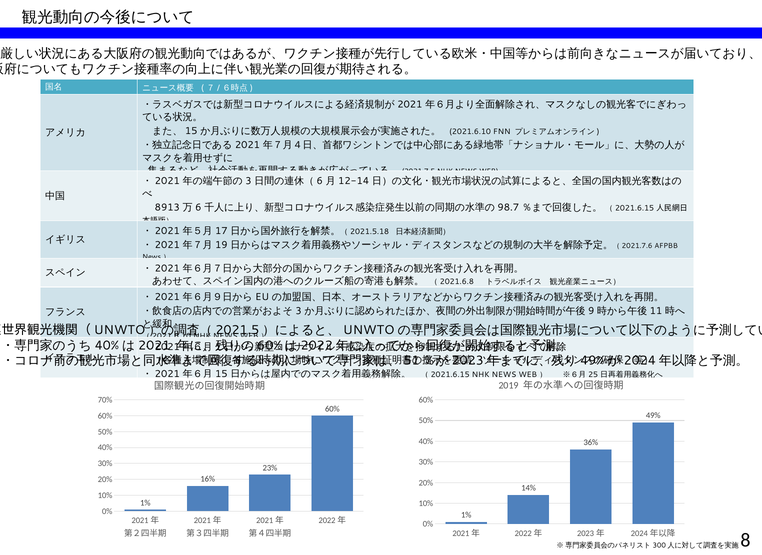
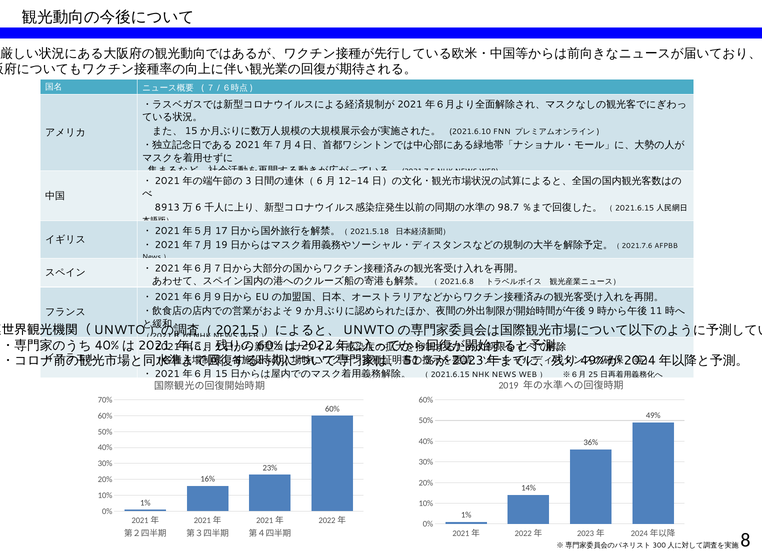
3: 3 -> 9 (299, 311)
